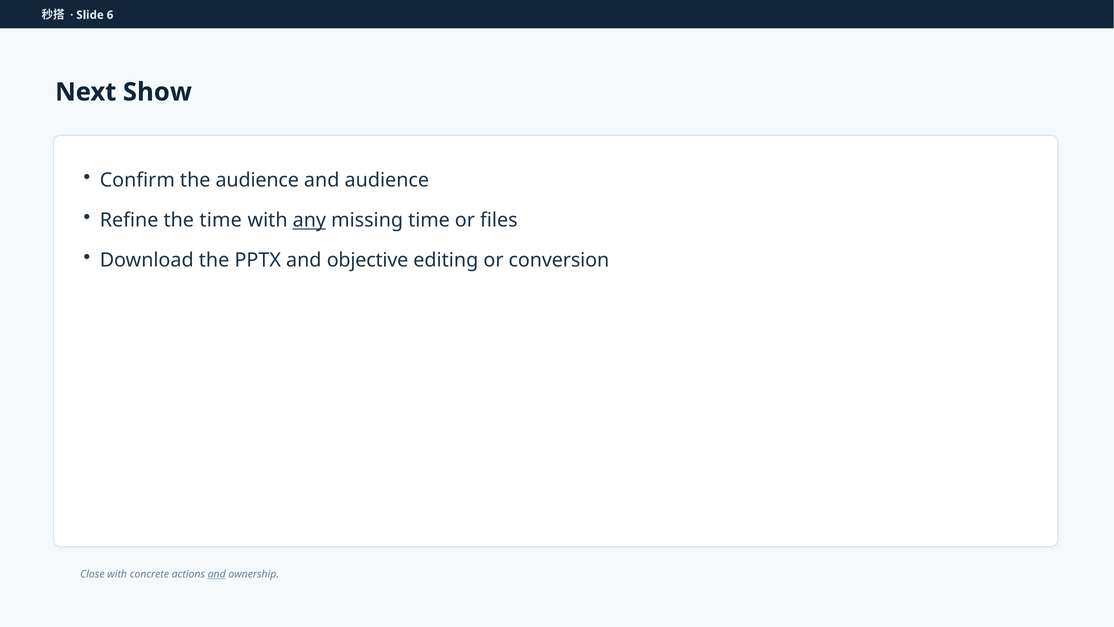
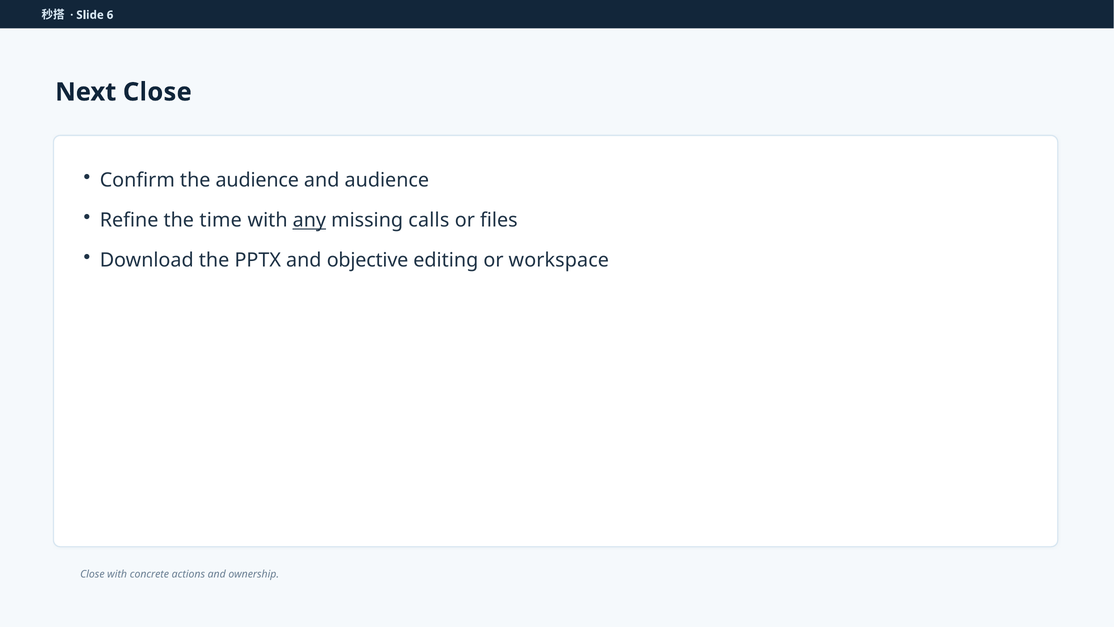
Next Show: Show -> Close (157, 92)
missing time: time -> calls (429, 220)
conversion: conversion -> workspace (559, 260)
and underline: present -> none (217, 574)
